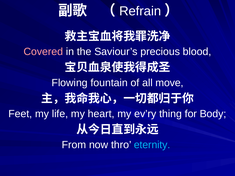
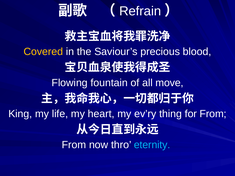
Covered colour: pink -> yellow (43, 52)
Feet: Feet -> King (20, 114)
for Body: Body -> From (213, 114)
